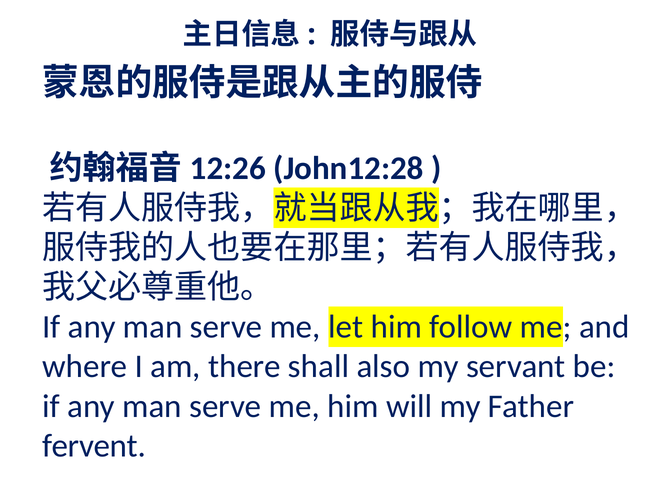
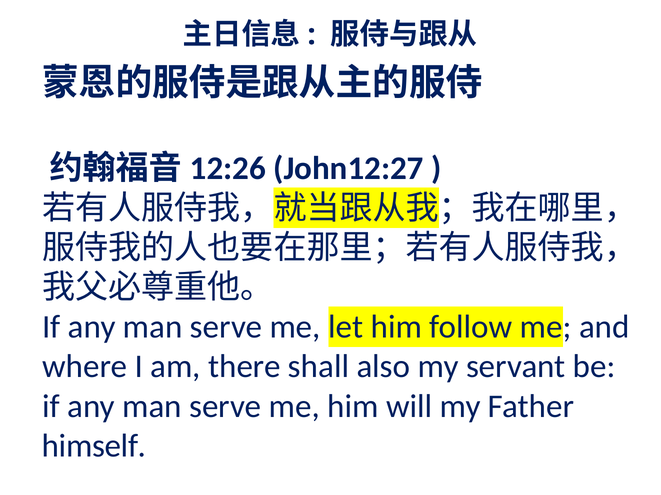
John12:28: John12:28 -> John12:27 (348, 169)
fervent: fervent -> himself (94, 446)
